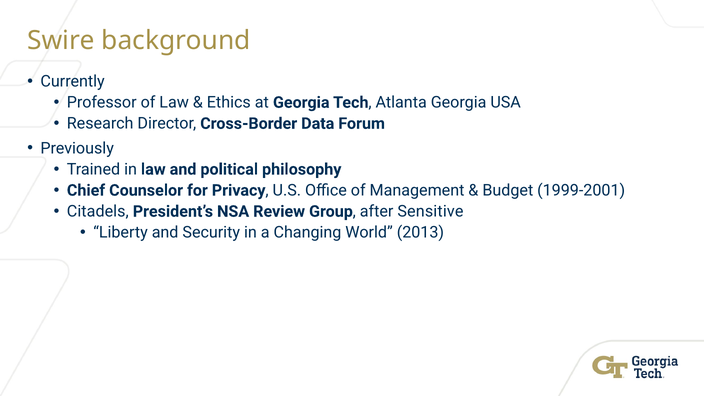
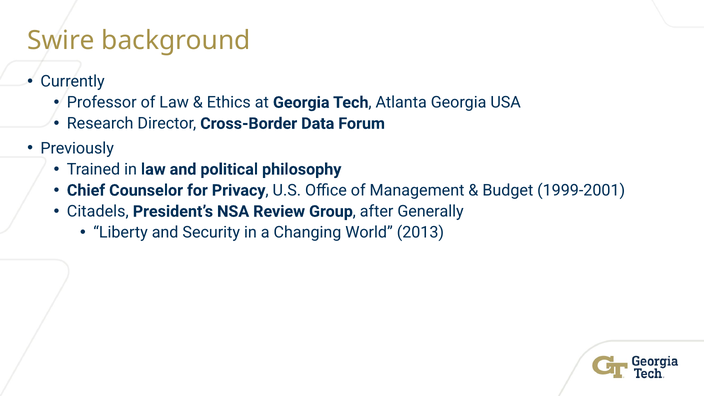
Sensitive: Sensitive -> Generally (431, 211)
